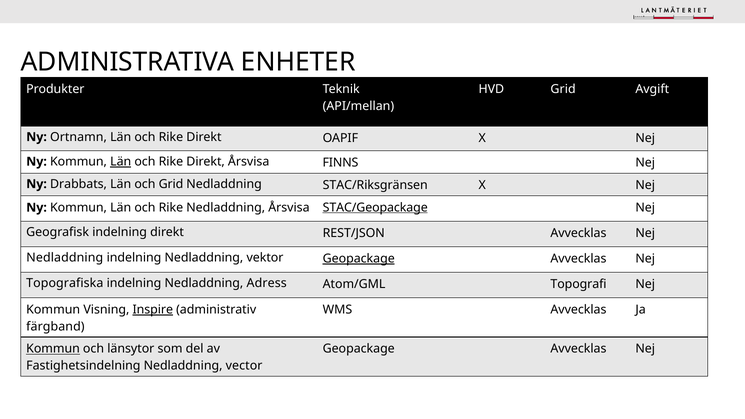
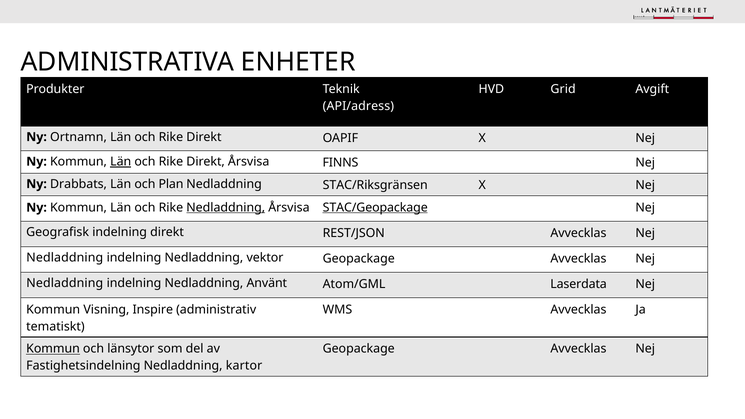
API/mellan: API/mellan -> API/adress (358, 106)
och Grid: Grid -> Plan (171, 184)
Nedladdning underline: none -> present (226, 208)
Geopackage underline: present -> none (359, 259)
Topografiska: Topografiska -> Nedladdning (65, 283)
Adress: Adress -> Använt (267, 283)
Topografi: Topografi -> Laserdata (579, 284)
Inspire underline: present -> none (153, 310)
färgband: färgband -> tematiskt (55, 326)
vector: vector -> kartor (244, 366)
